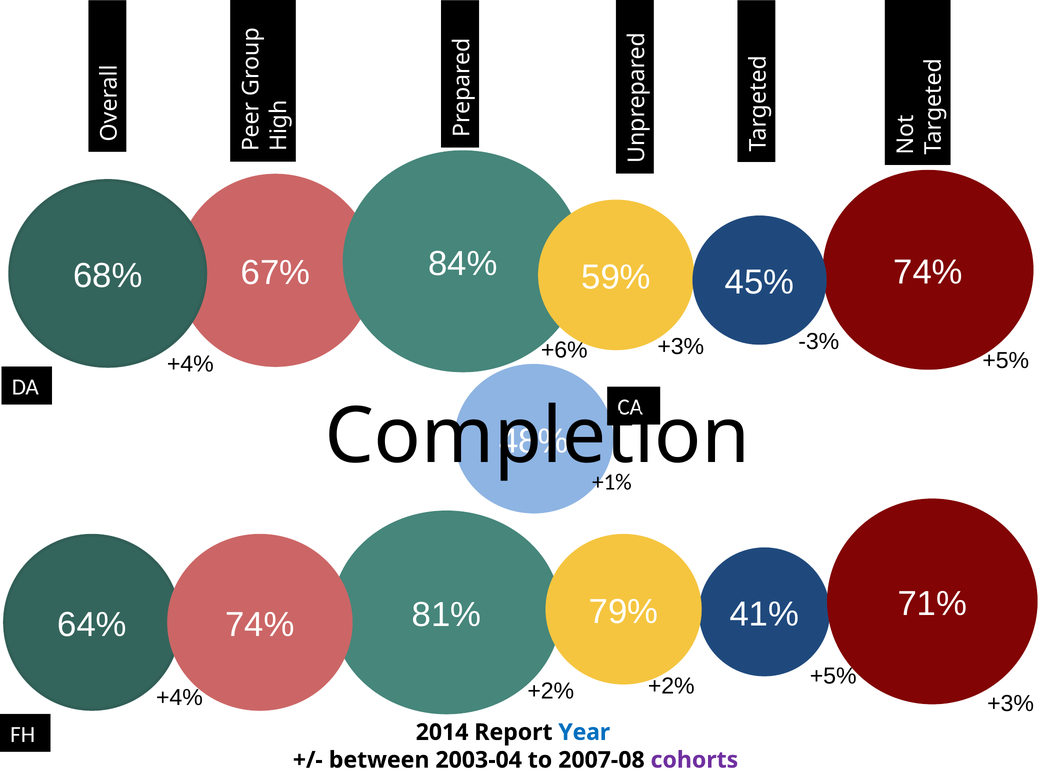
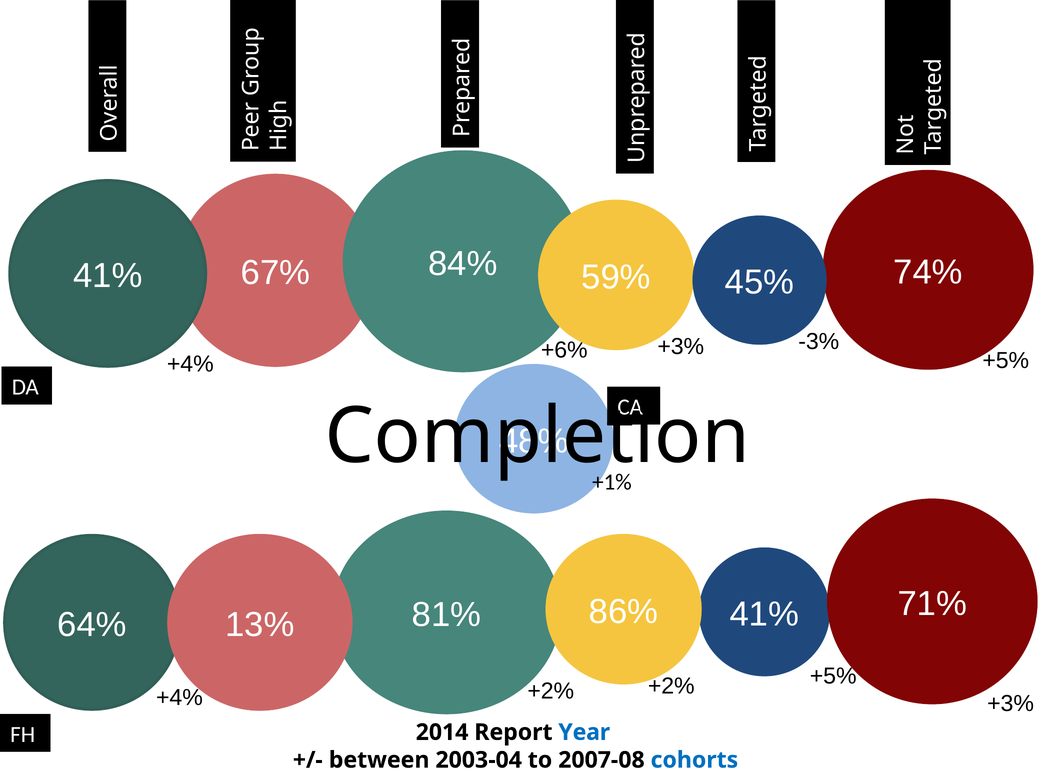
68%: 68% -> 41% (108, 276)
79%: 79% -> 86% (624, 611)
64% 74%: 74% -> 13% (260, 625)
cohorts colour: purple -> blue (694, 760)
